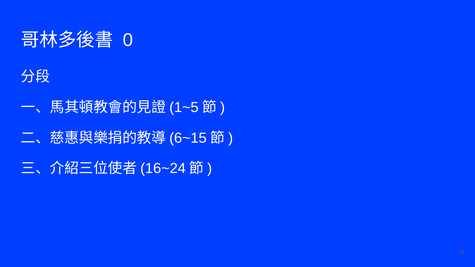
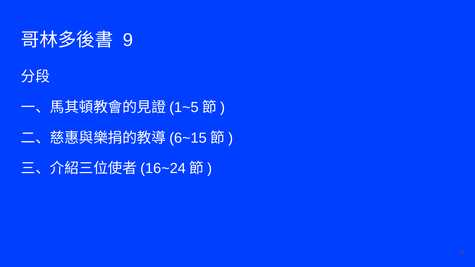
0: 0 -> 9 (128, 40)
